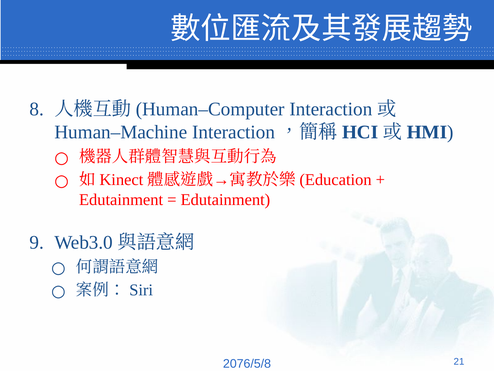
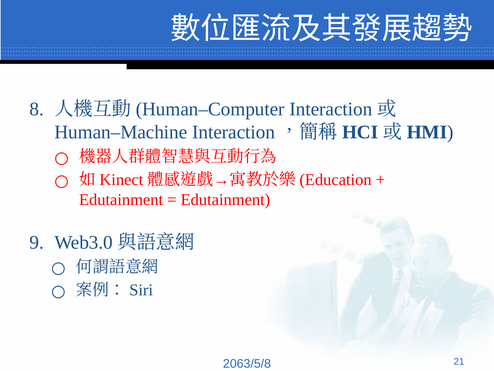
2076/5/8: 2076/5/8 -> 2063/5/8 (247, 363)
